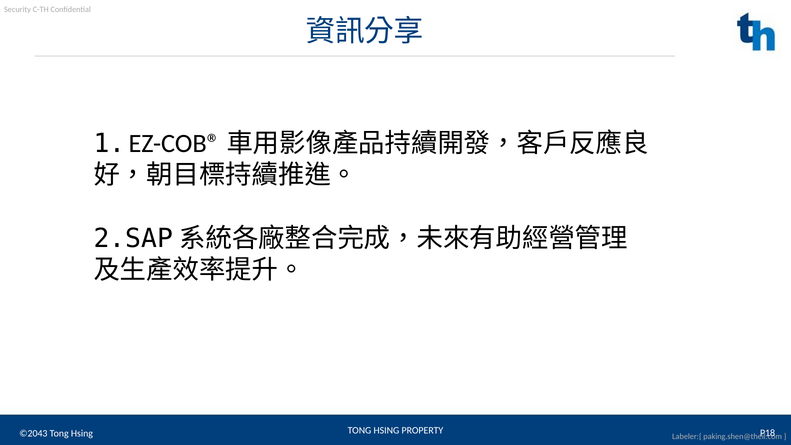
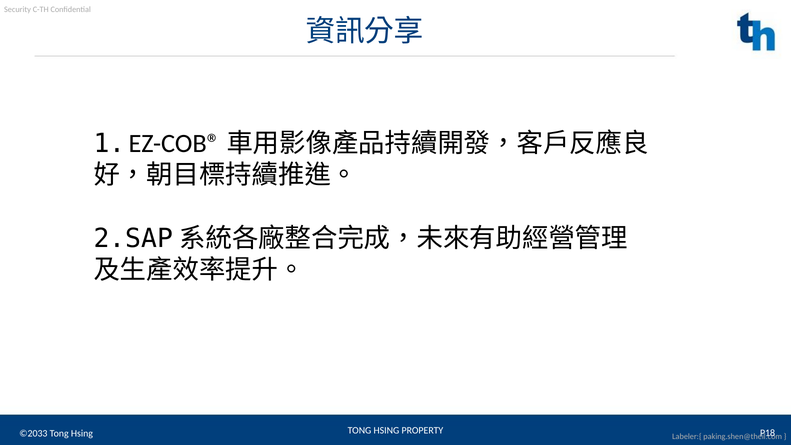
©2043: ©2043 -> ©2033 (33, 433)
